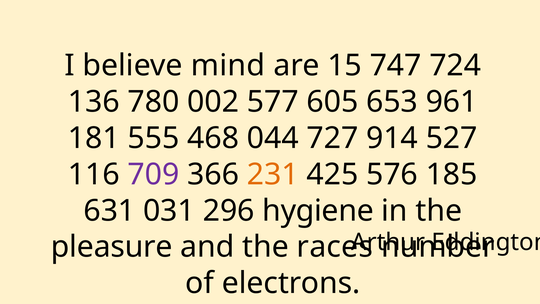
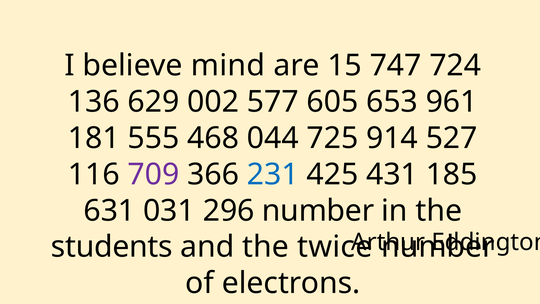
780: 780 -> 629 (154, 102)
727: 727 -> 725 (332, 138)
231 colour: orange -> blue (273, 174)
576: 576 -> 431 (392, 174)
296 hygiene: hygiene -> number (318, 210)
pleasure: pleasure -> students (112, 247)
races: races -> twice (335, 247)
